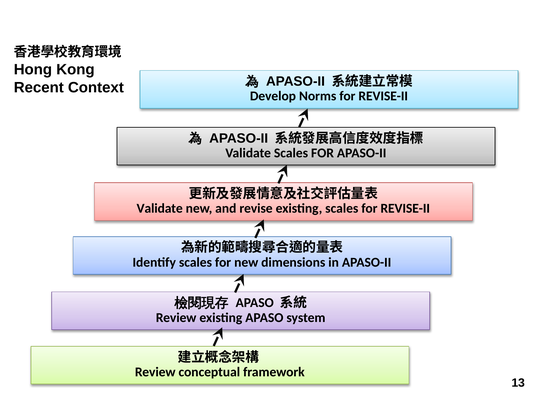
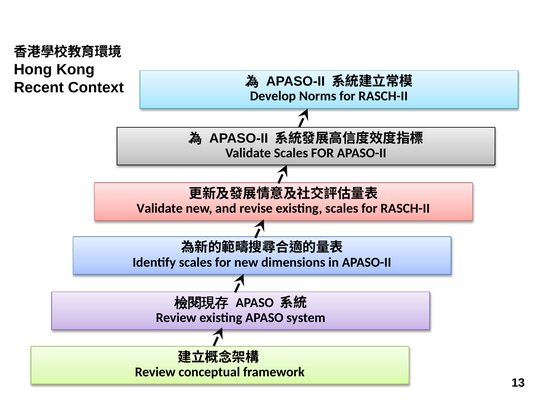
Norms for REVISE-II: REVISE-II -> RASCH-II (383, 96)
scales for REVISE-II: REVISE-II -> RASCH-II (405, 208)
